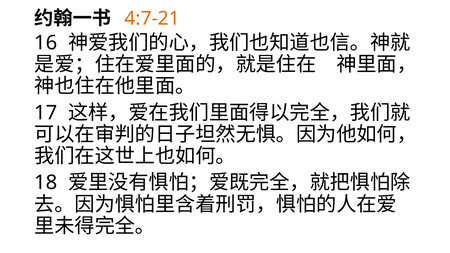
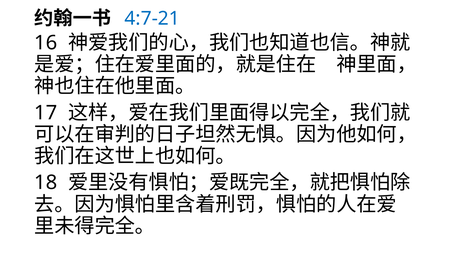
4:7-21 colour: orange -> blue (152, 19)
